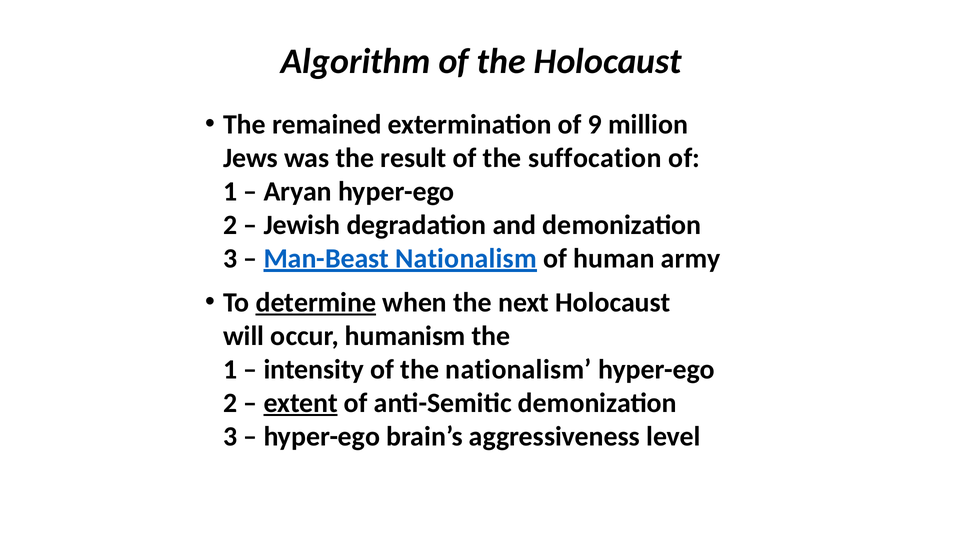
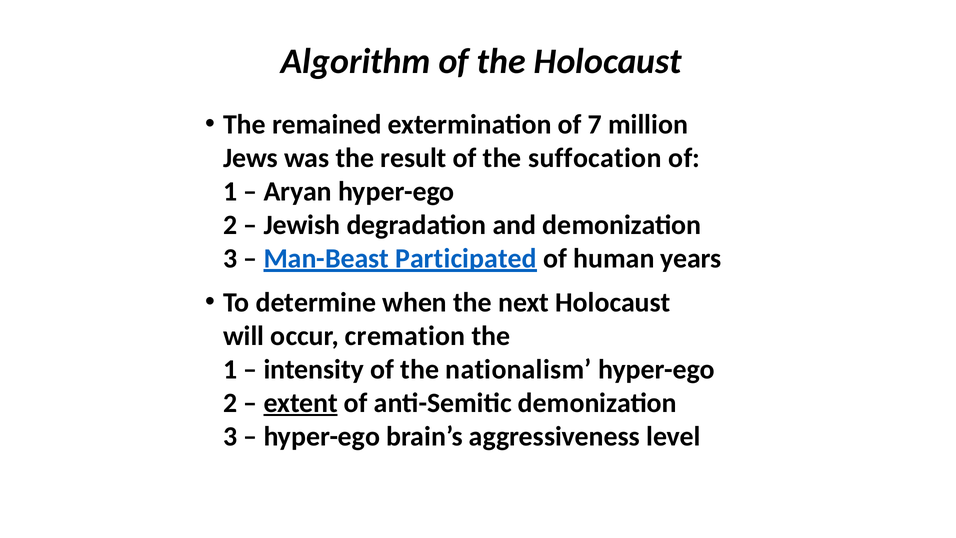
9: 9 -> 7 (595, 124)
Man-Beast Nationalism: Nationalism -> Participated (466, 258)
army: army -> years (691, 258)
determine underline: present -> none (316, 302)
humanism: humanism -> cremation (405, 336)
